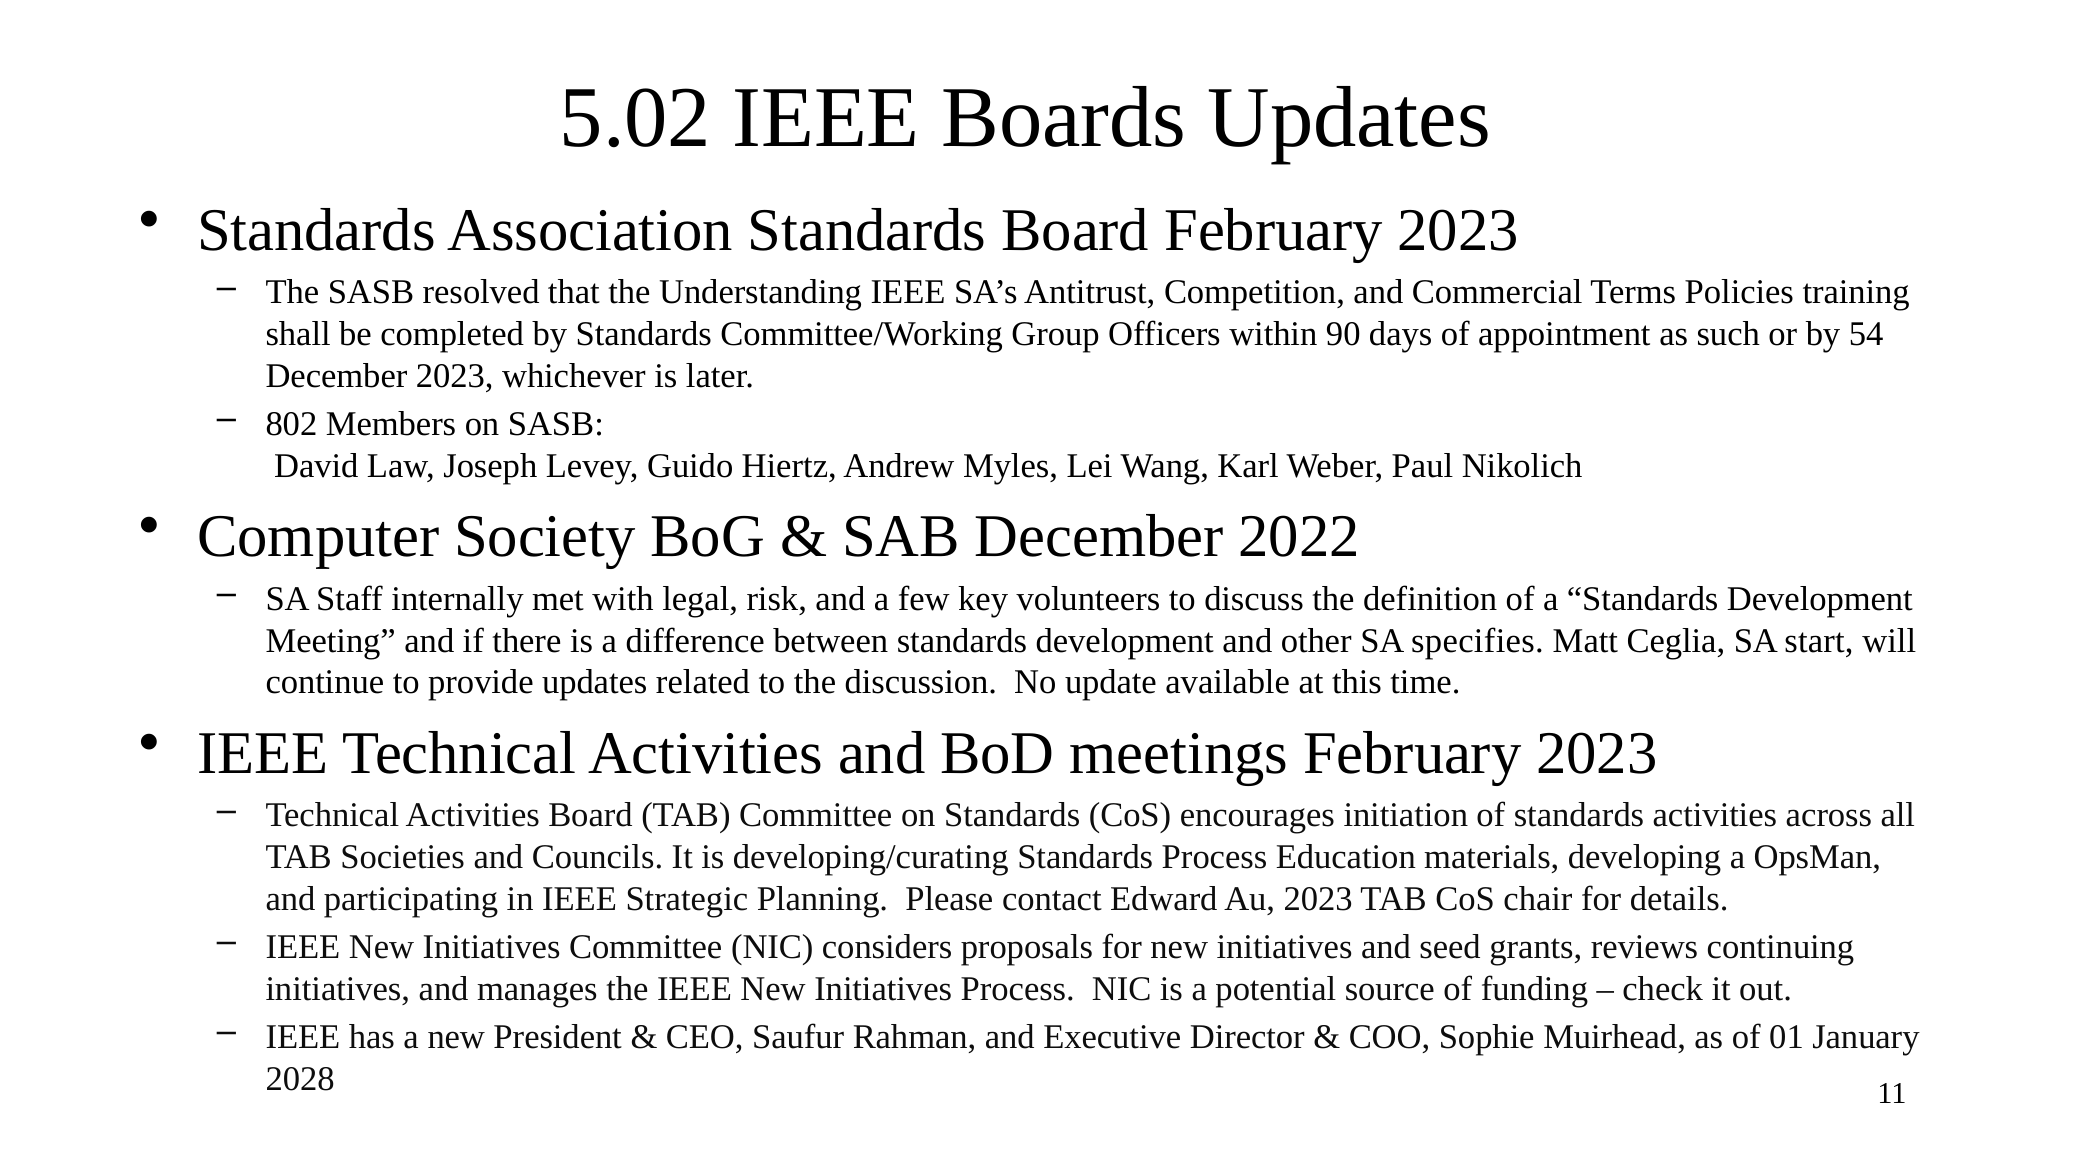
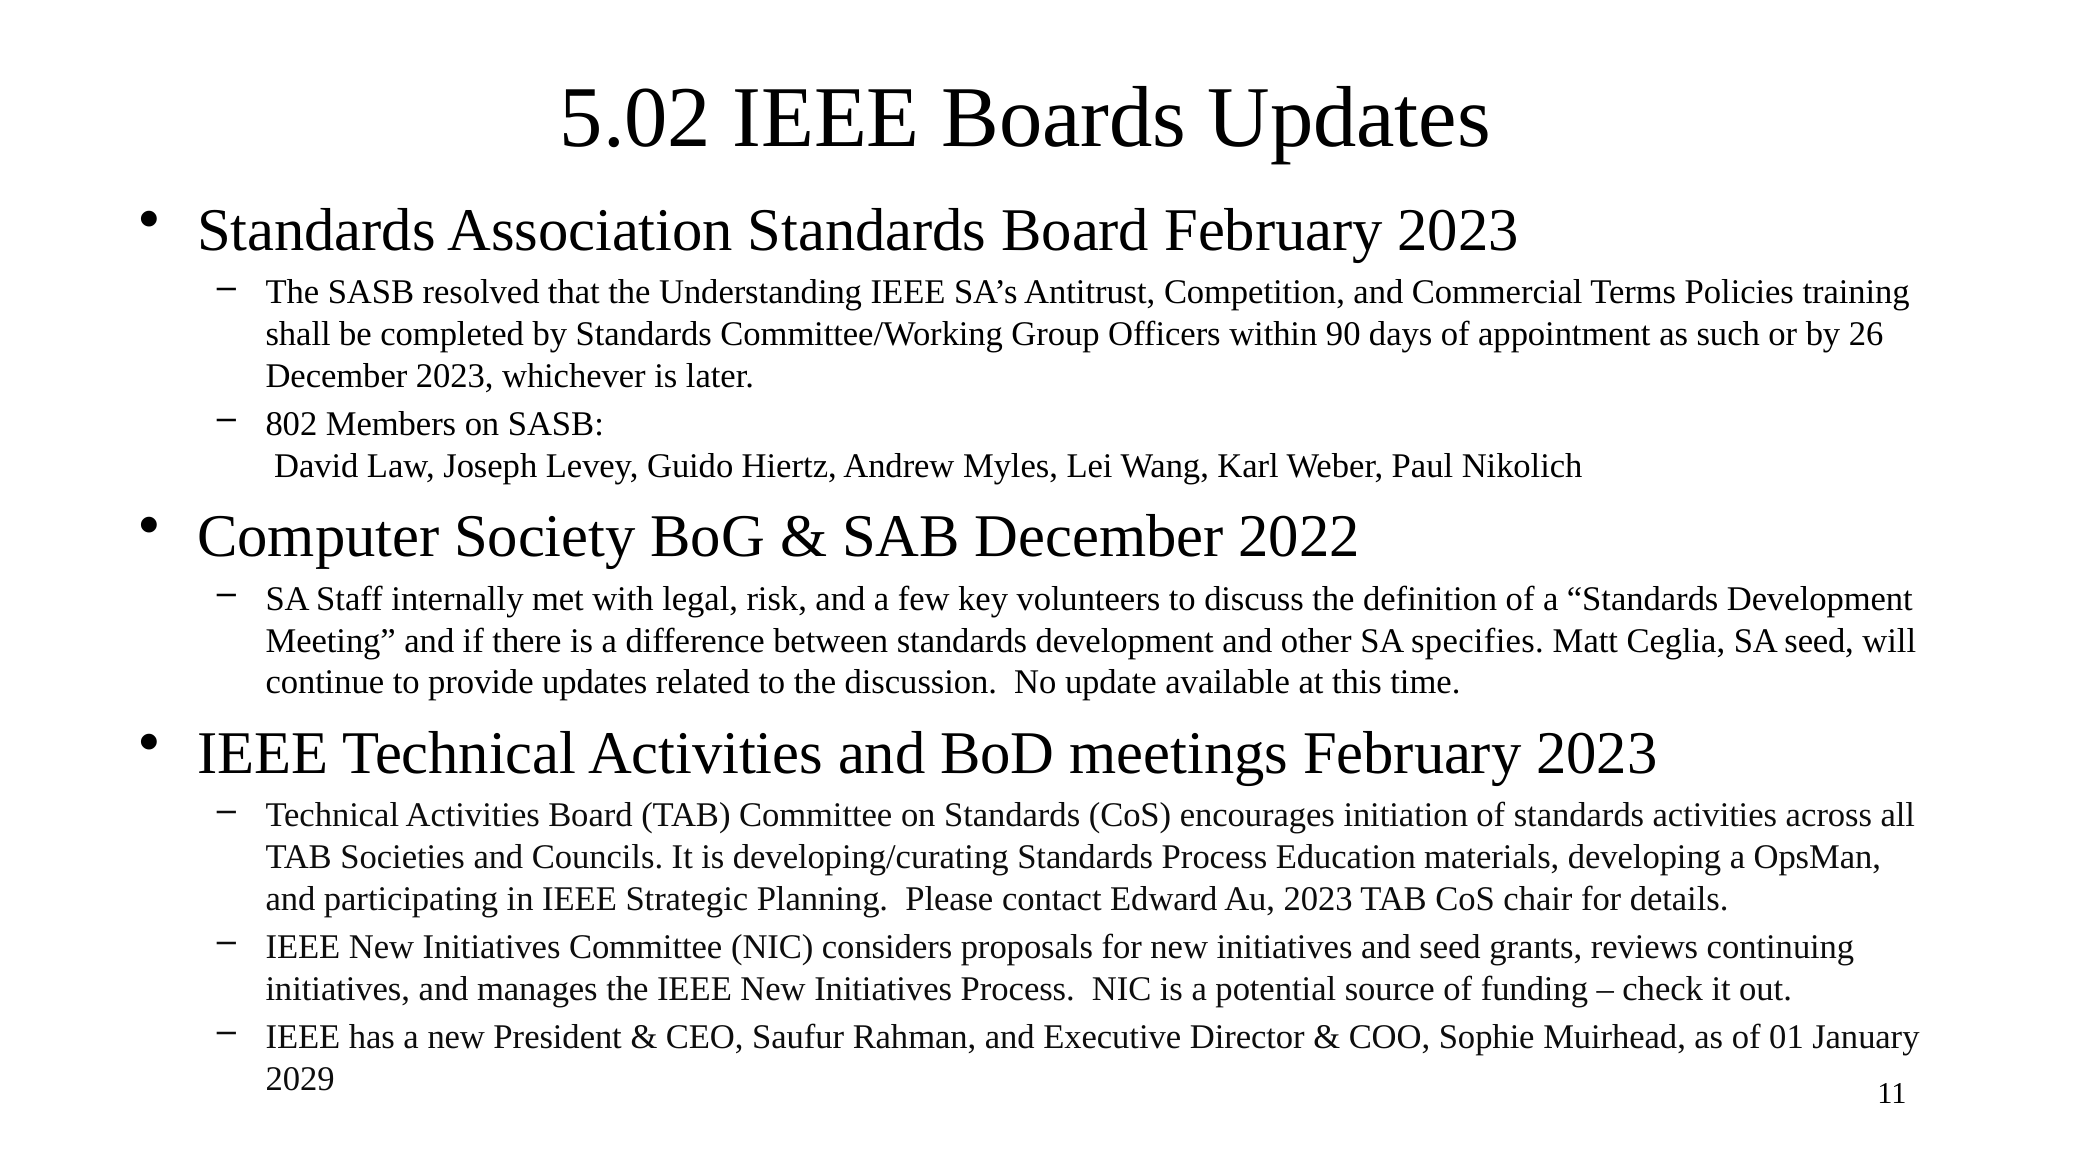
54: 54 -> 26 (1866, 334)
SA start: start -> seed (1819, 641)
2028: 2028 -> 2029 (300, 1079)
